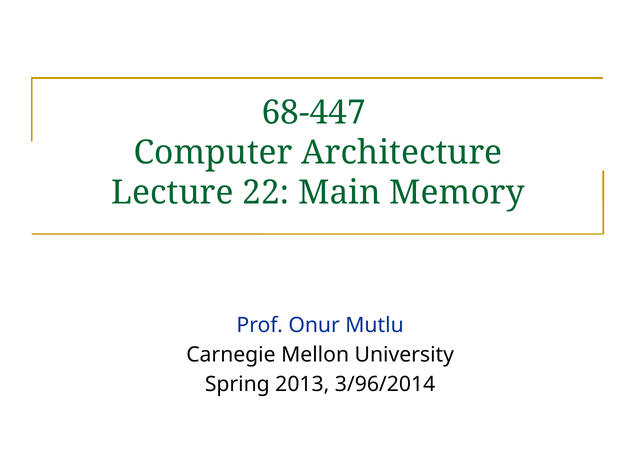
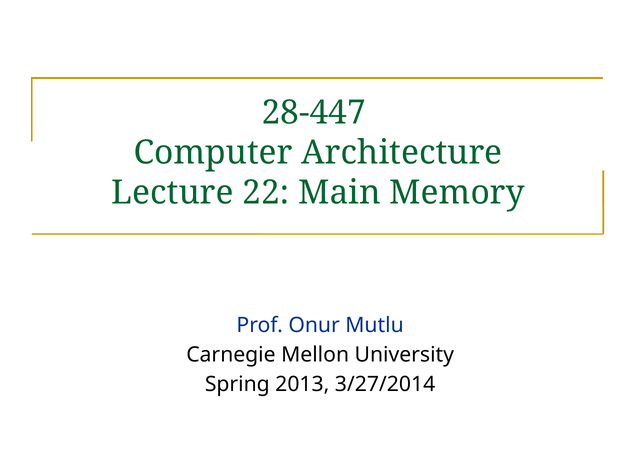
68-447: 68-447 -> 28-447 (314, 113)
3/96/2014: 3/96/2014 -> 3/27/2014 (385, 385)
